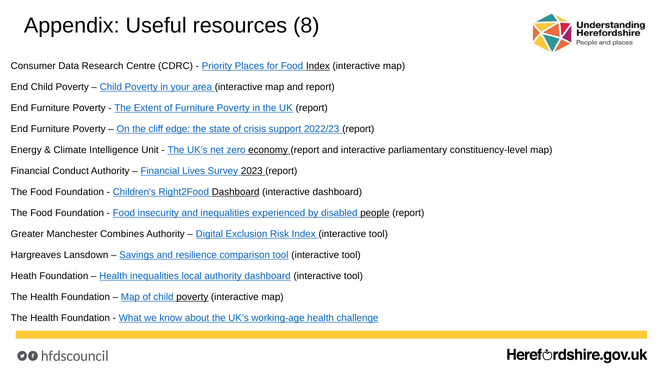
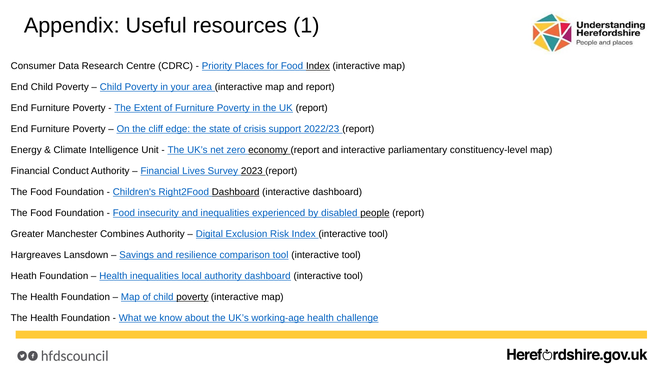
8: 8 -> 1 (306, 26)
